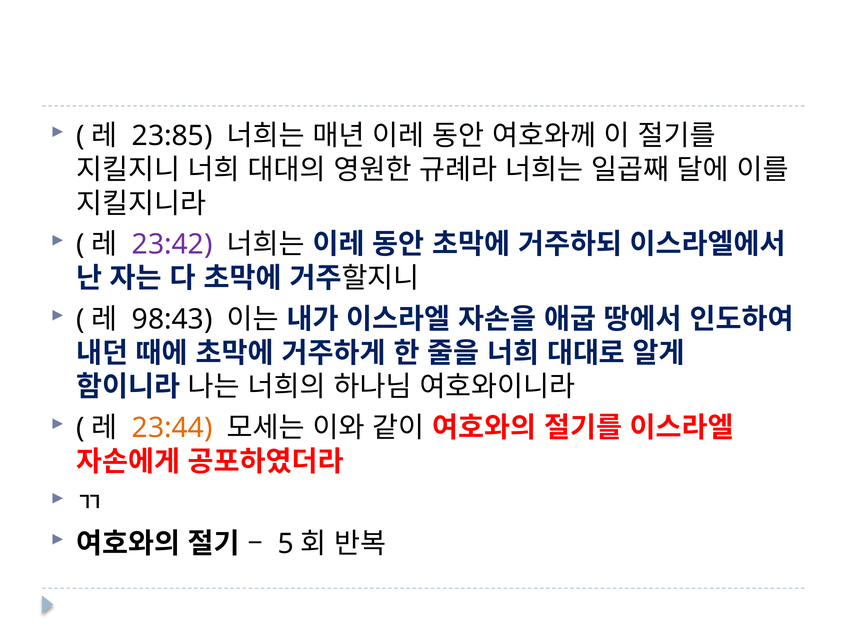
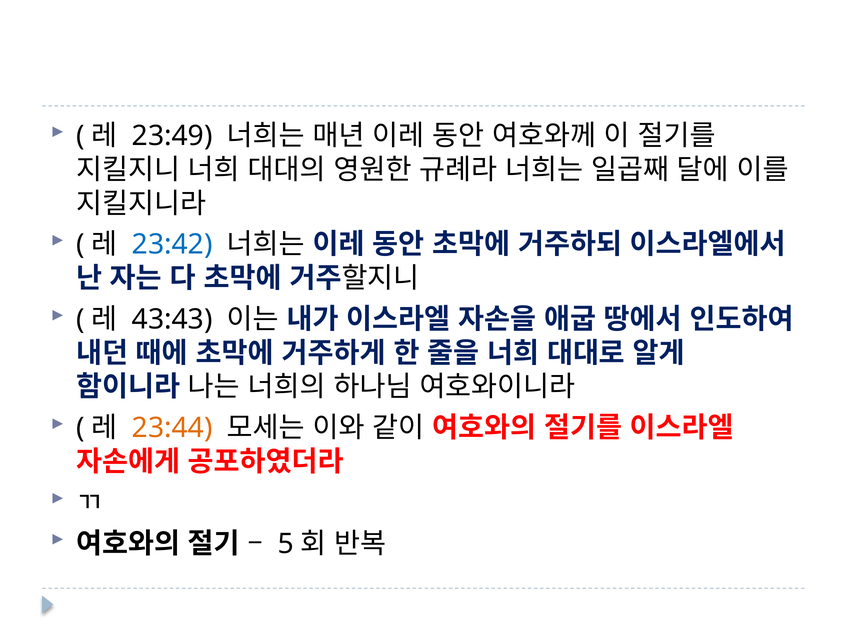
23:85: 23:85 -> 23:49 (172, 136)
23:42 colour: purple -> blue (172, 245)
98:43: 98:43 -> 43:43 (172, 320)
